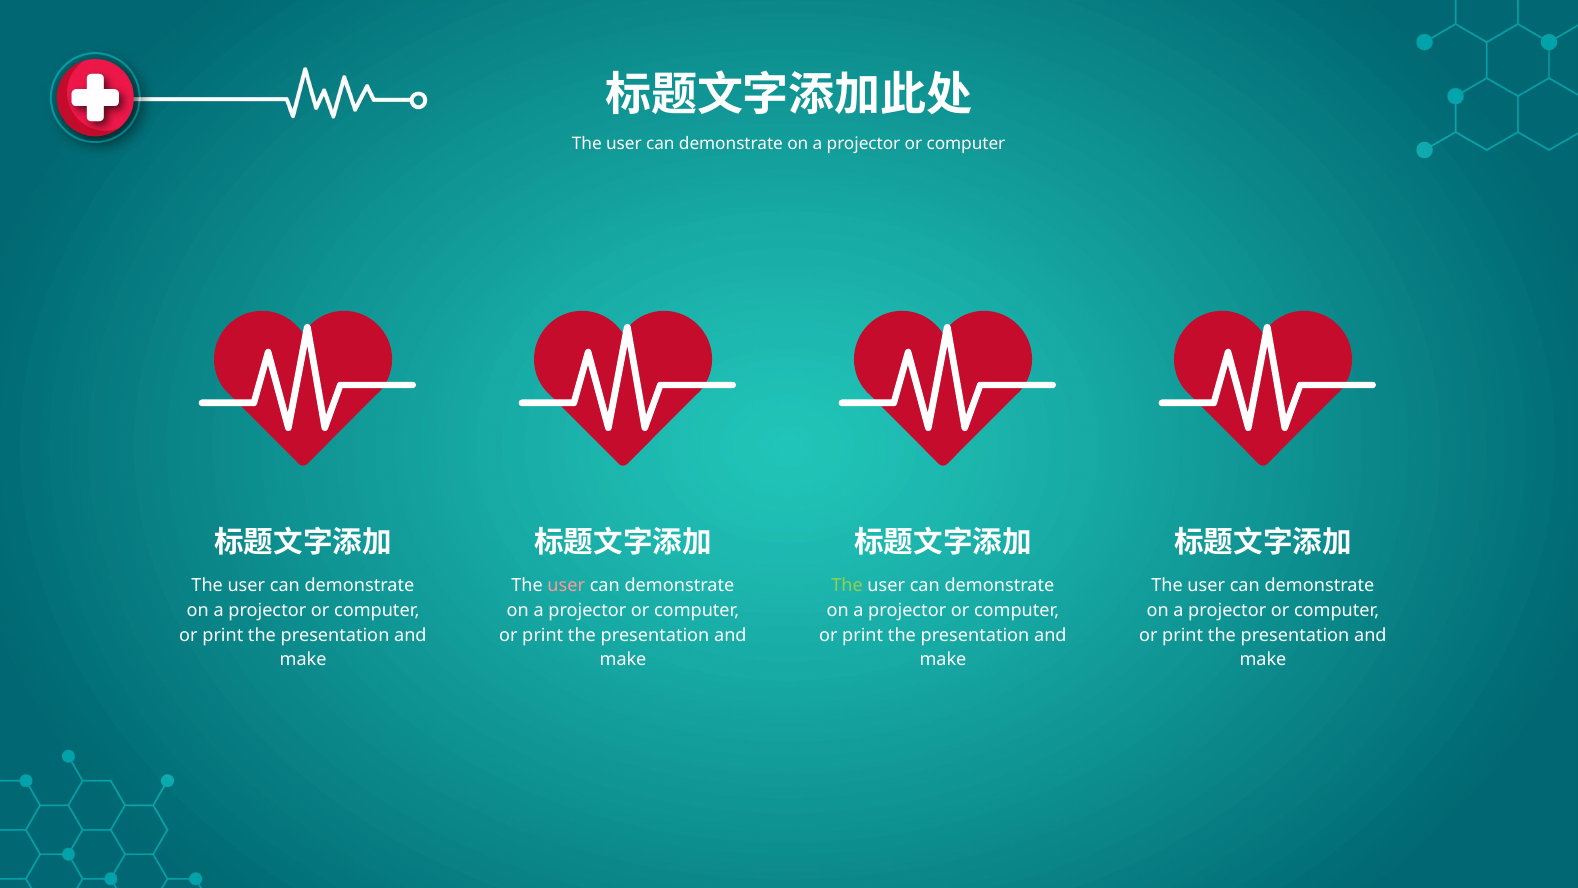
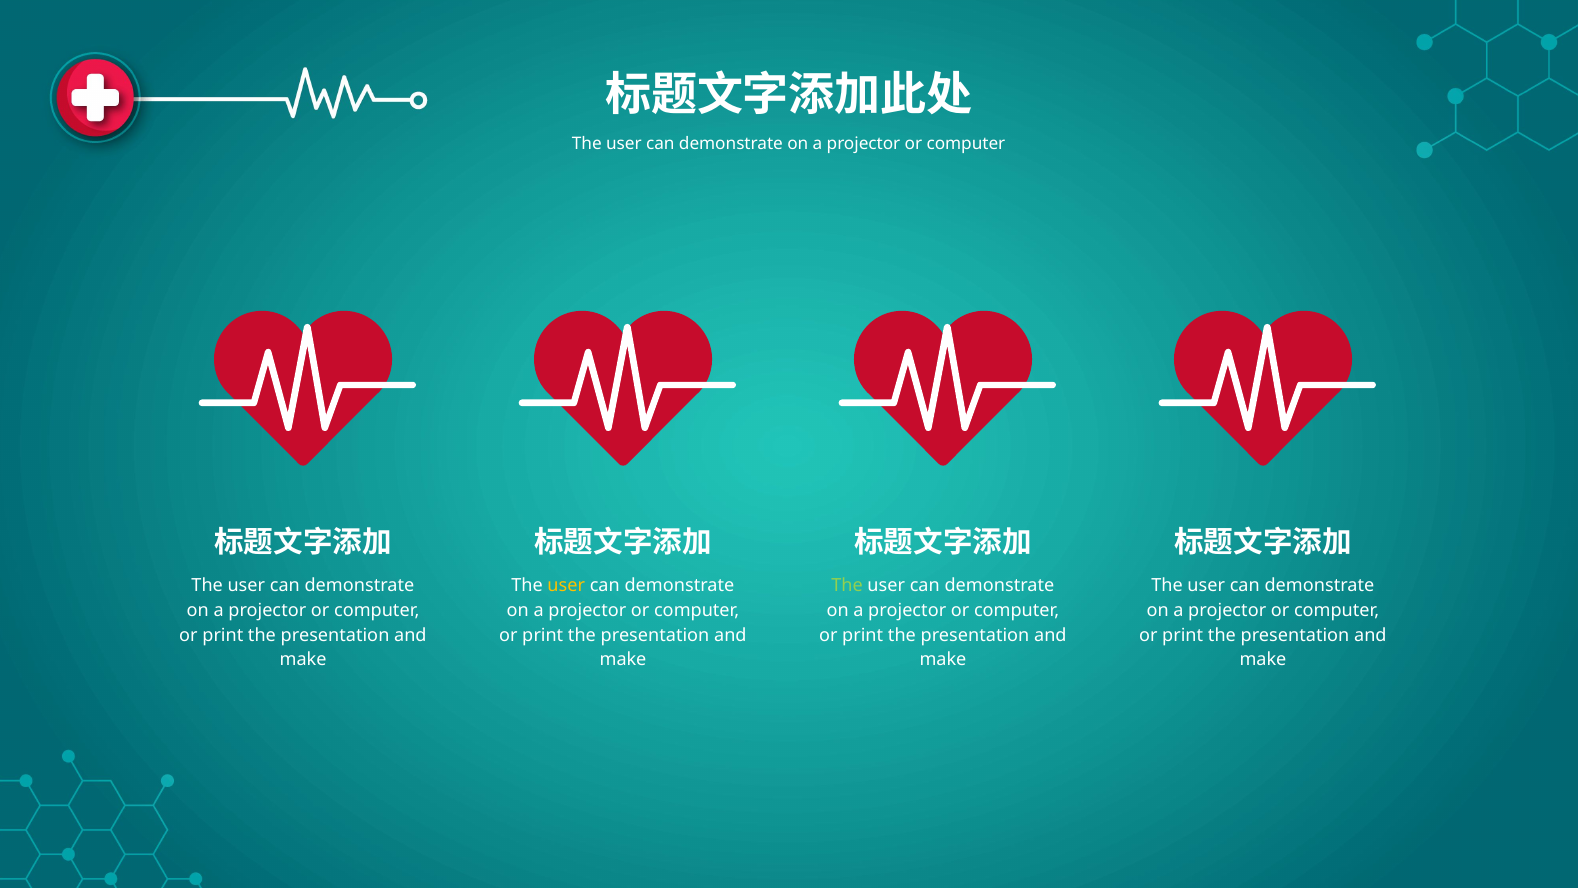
user colour: pink -> yellow (566, 585)
